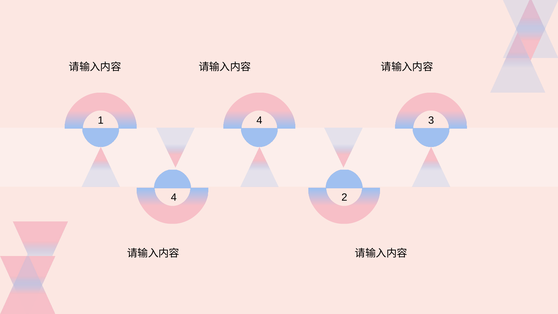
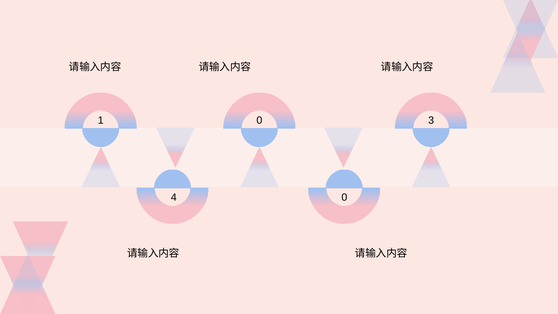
1 4: 4 -> 0 (259, 120)
4 2: 2 -> 0 (344, 197)
